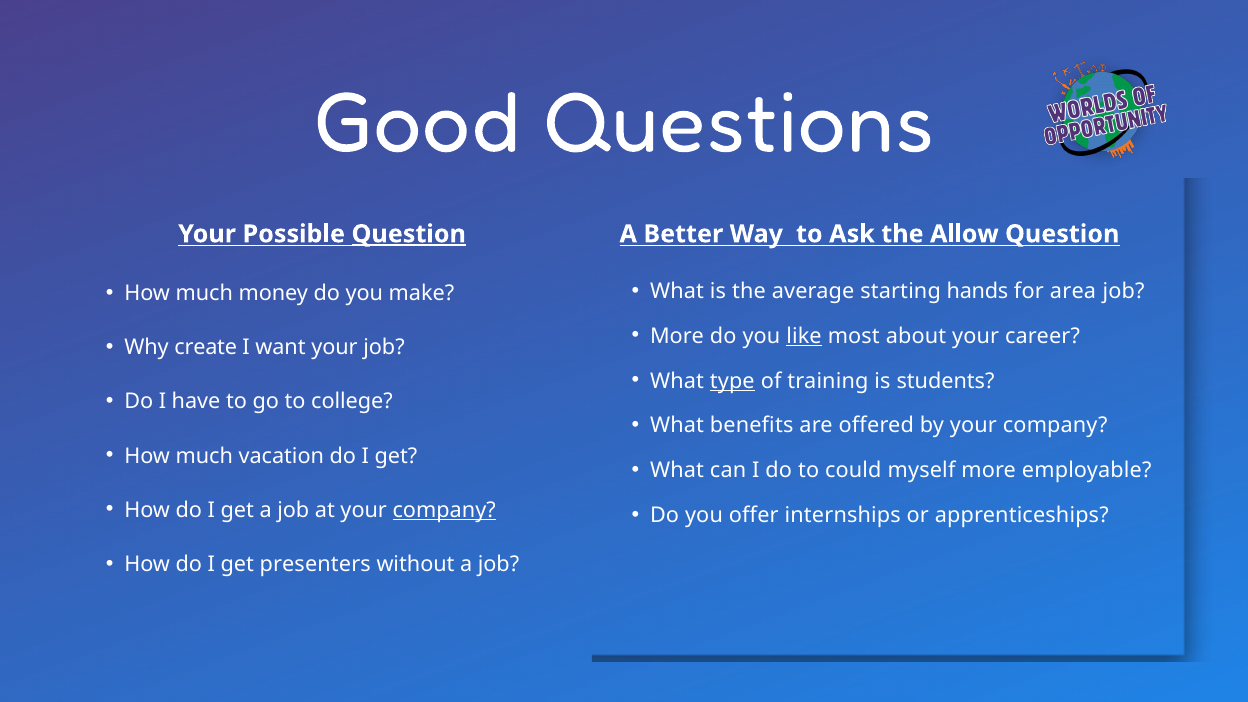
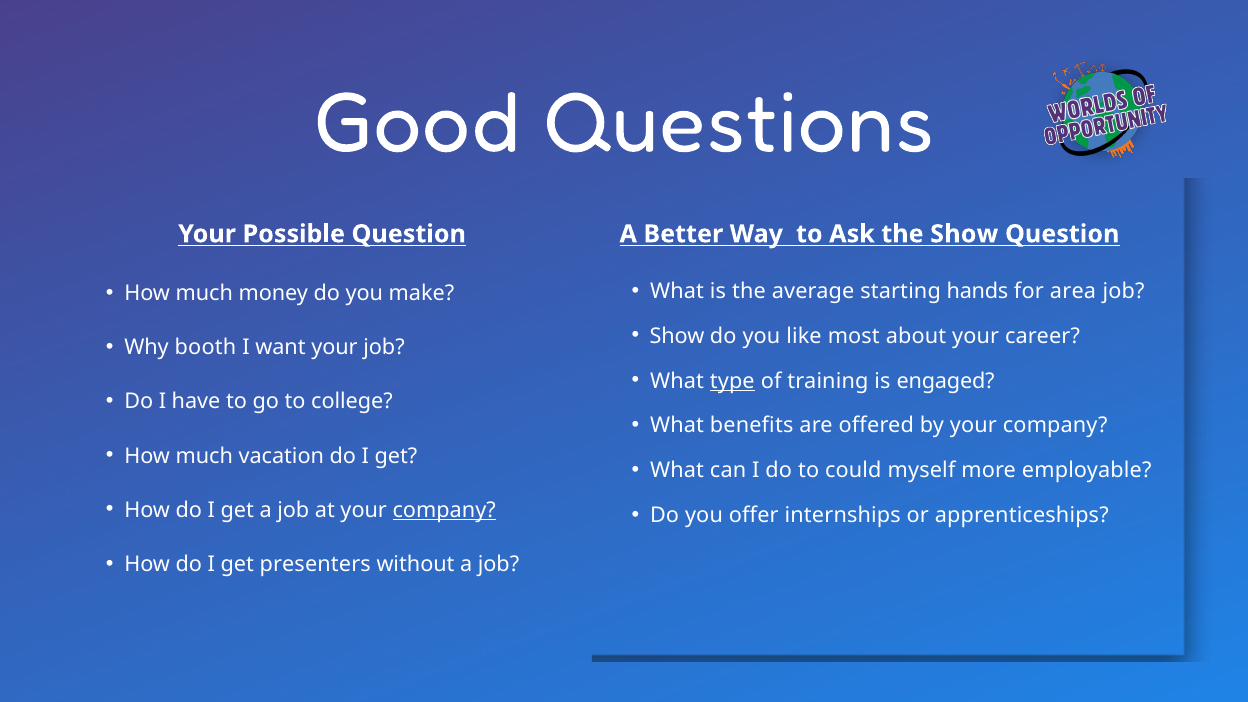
Question underline: present -> none (409, 234)
the Allow: Allow -> Show (964, 234)
More: More -> Show (677, 336)
like underline: present -> none (804, 336)
create: create -> booth (205, 348)
students: students -> engaged (946, 381)
